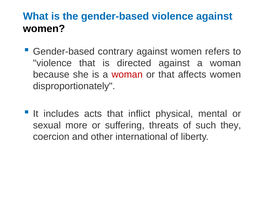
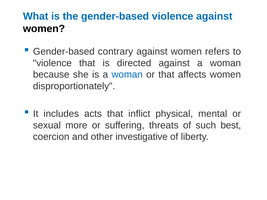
woman colour: red -> blue (127, 75)
they: they -> best (231, 125)
international: international -> investigative (142, 137)
